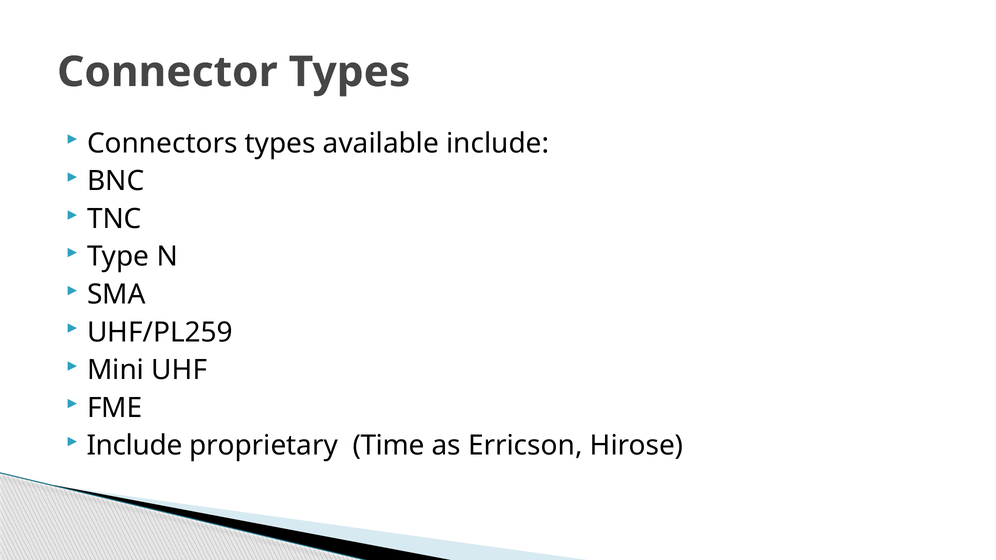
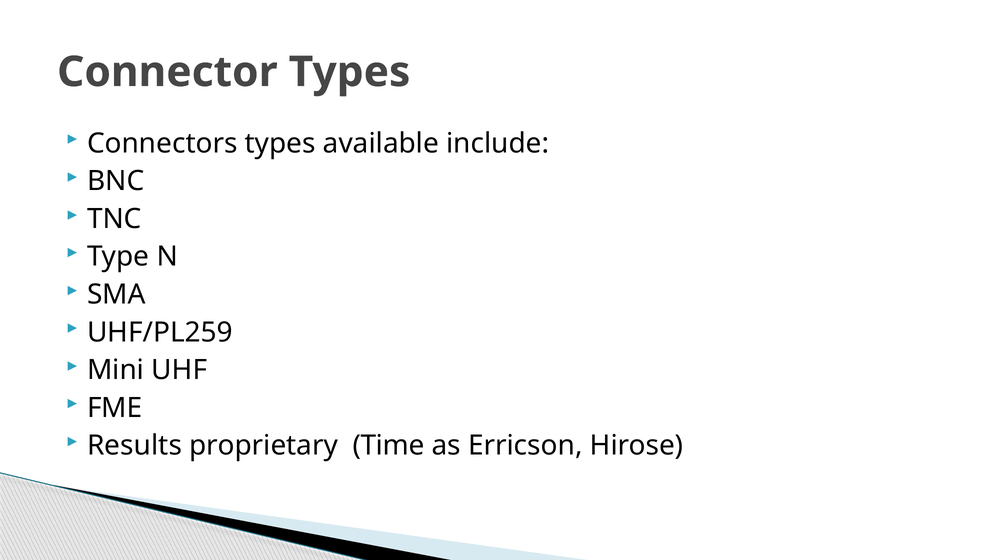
Include: Include -> Results (134, 446)
